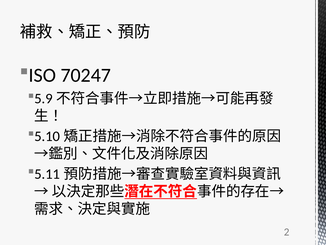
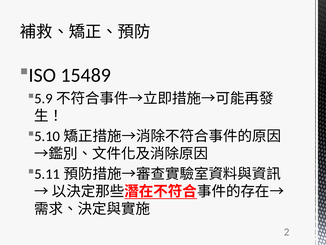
70247: 70247 -> 15489 (86, 75)
